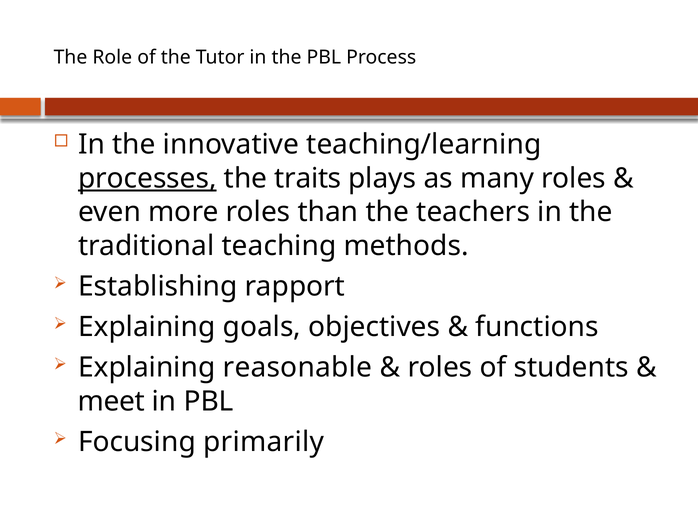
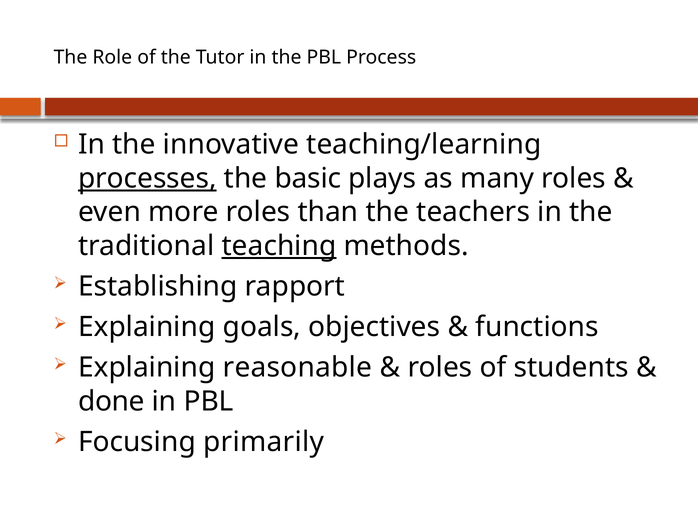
traits: traits -> basic (308, 178)
teaching underline: none -> present (279, 246)
meet: meet -> done (111, 401)
